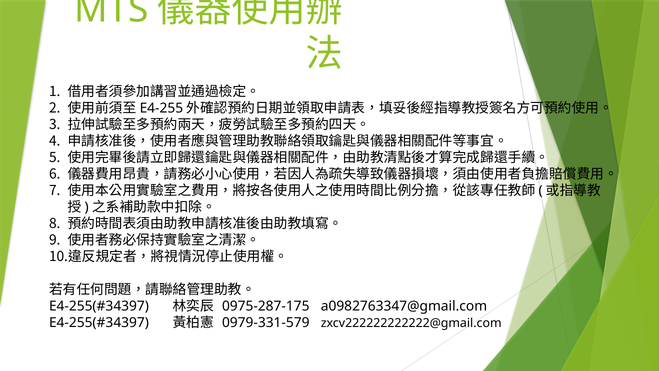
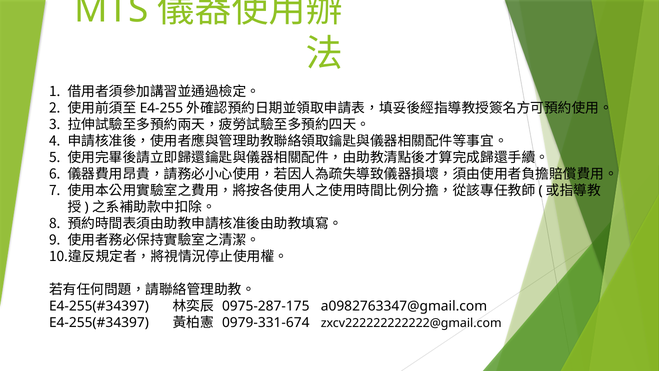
0979-331-579: 0979-331-579 -> 0979-331-674 (266, 322)
